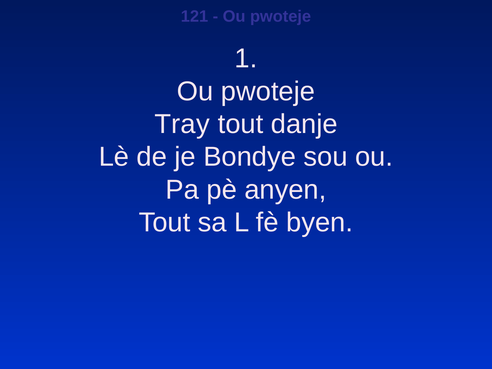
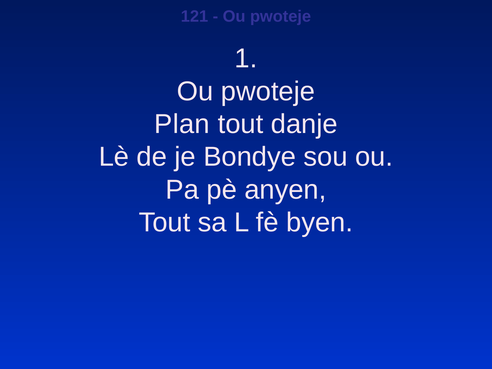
Tray: Tray -> Plan (182, 124)
